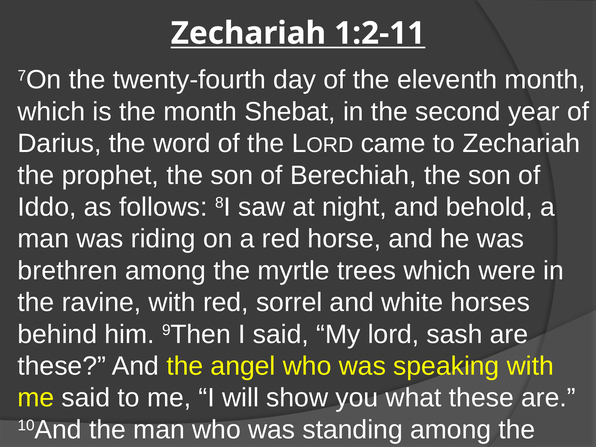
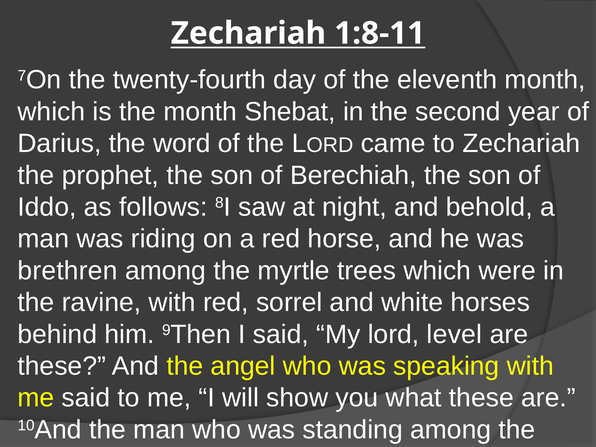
1:2-11: 1:2-11 -> 1:8-11 (380, 33)
sash: sash -> level (454, 334)
